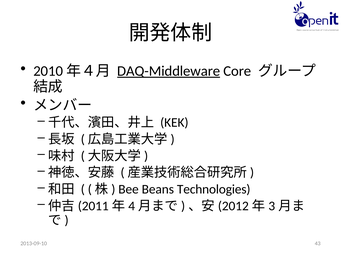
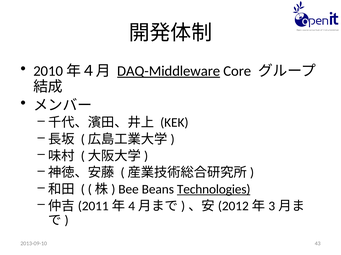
Technologies underline: none -> present (214, 190)
